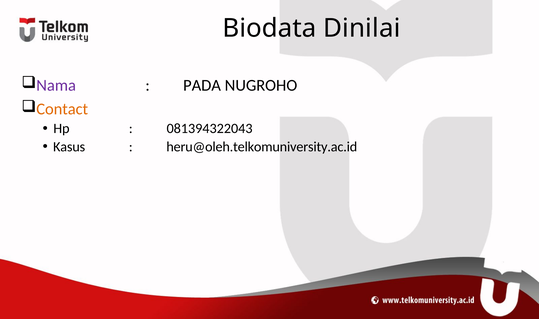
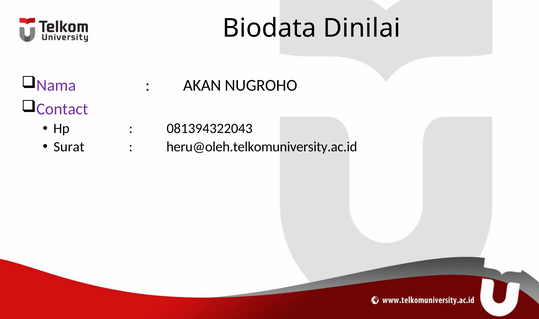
PADA: PADA -> AKAN (202, 85)
Contact colour: orange -> purple (62, 109)
Kasus: Kasus -> Surat (69, 146)
